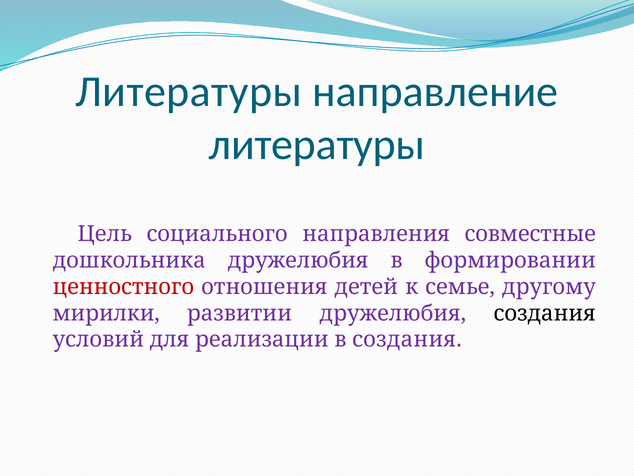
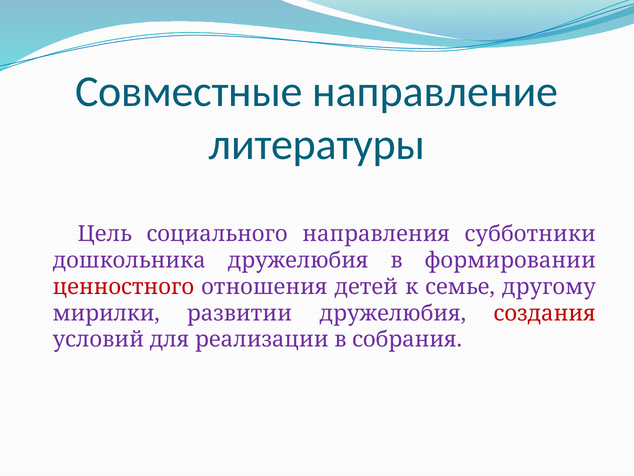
Литературы: Литературы -> Совместные (189, 92)
совместные: совместные -> субботники (530, 234)
создания colour: black -> red (545, 313)
в создания: создания -> собрания (407, 339)
